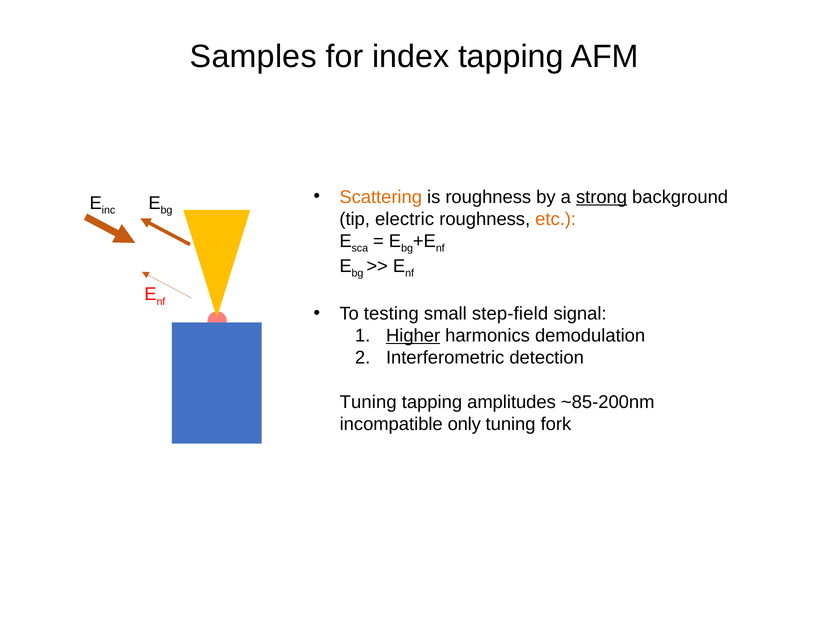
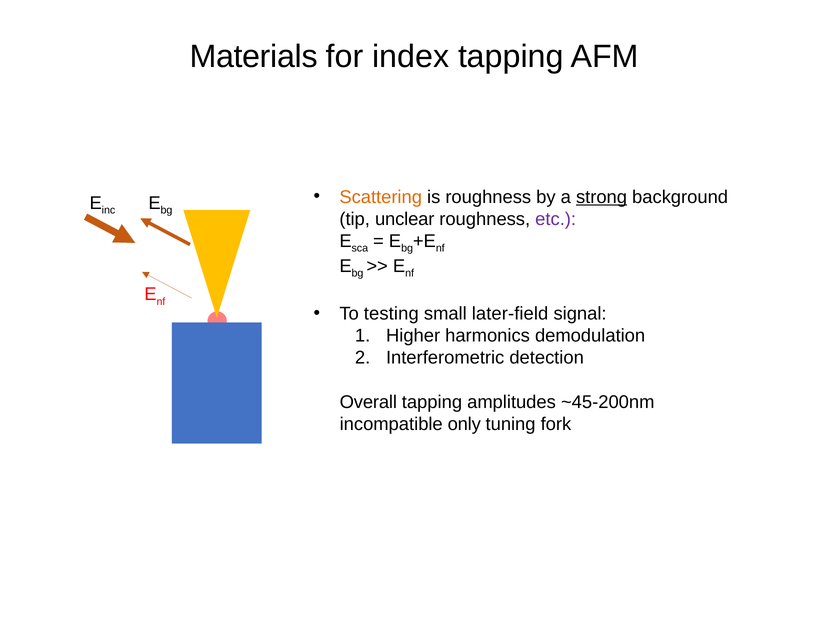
Samples: Samples -> Materials (254, 57)
electric: electric -> unclear (405, 219)
etc colour: orange -> purple (556, 219)
step-field: step-field -> later-field (510, 313)
Higher underline: present -> none (413, 336)
Tuning: Tuning -> Overall (368, 402)
~85-200nm: ~85-200nm -> ~45-200nm (608, 402)
